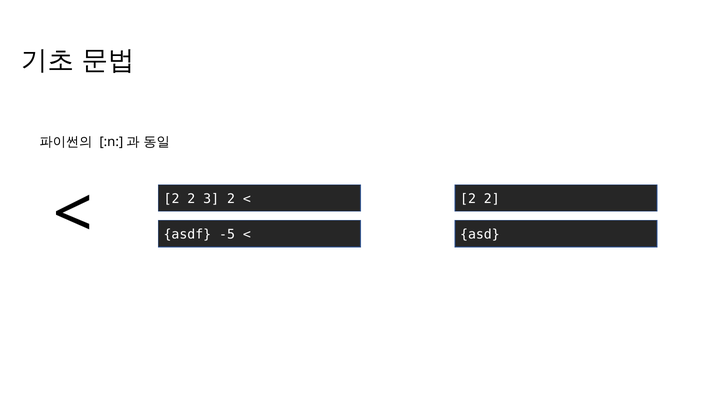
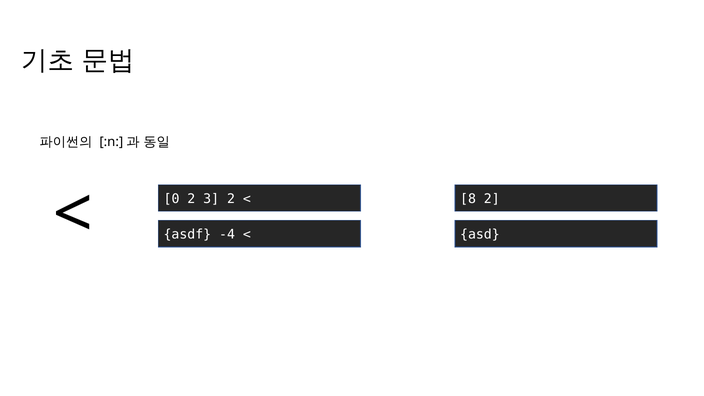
2: 2 -> 0 (172, 199)
2: 2 -> 8 (468, 199)
-5: -5 -> -4 (227, 235)
